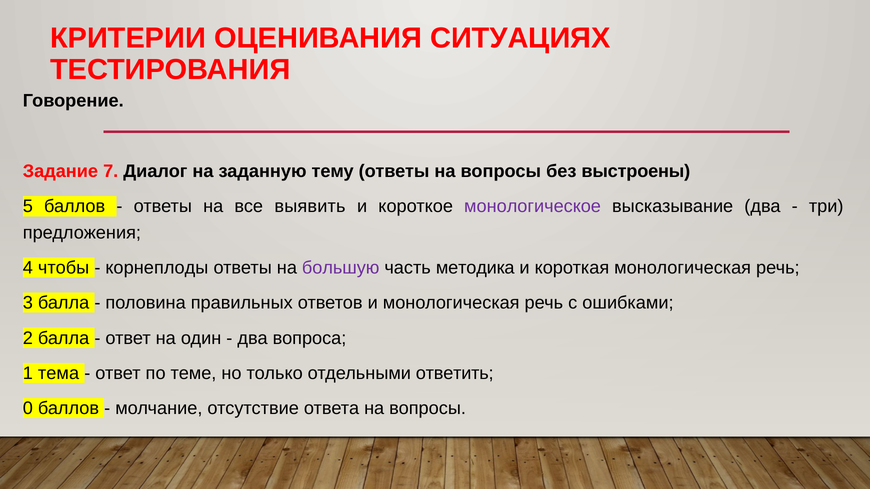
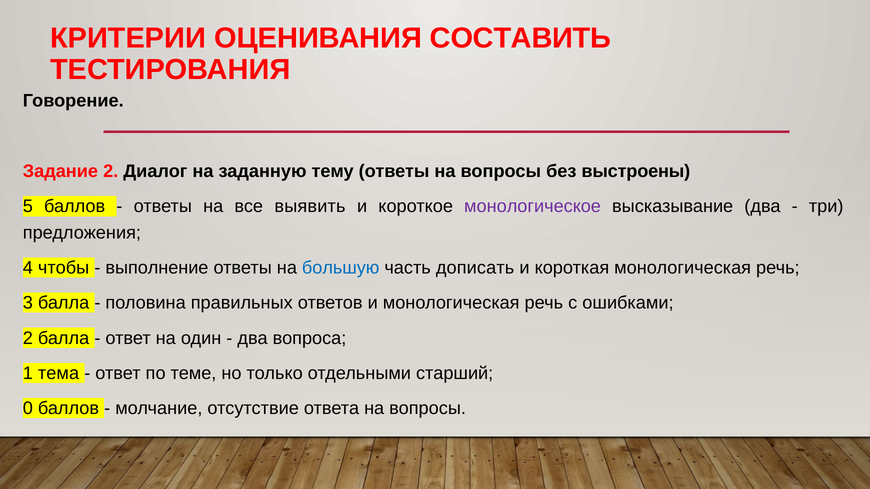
СИТУАЦИЯХ: СИТУАЦИЯХ -> СОСТАВИТЬ (520, 38)
Задание 7: 7 -> 2 (111, 171)
корнеплоды: корнеплоды -> выполнение (157, 268)
большую colour: purple -> blue (341, 268)
методика: методика -> дописать (475, 268)
ответить: ответить -> старший (455, 374)
